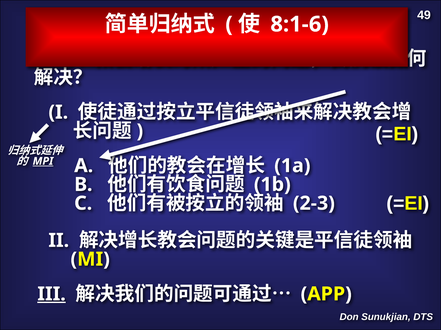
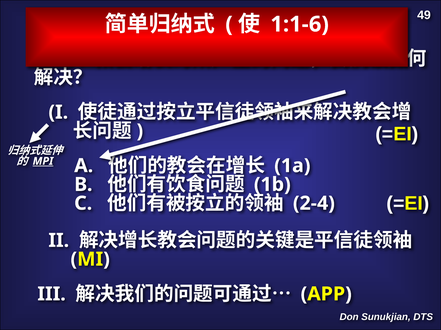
8:1-6: 8:1-6 -> 1:1-6 (300, 24)
2-3: 2-3 -> 2-4 (314, 204)
III underline: present -> none (52, 295)
